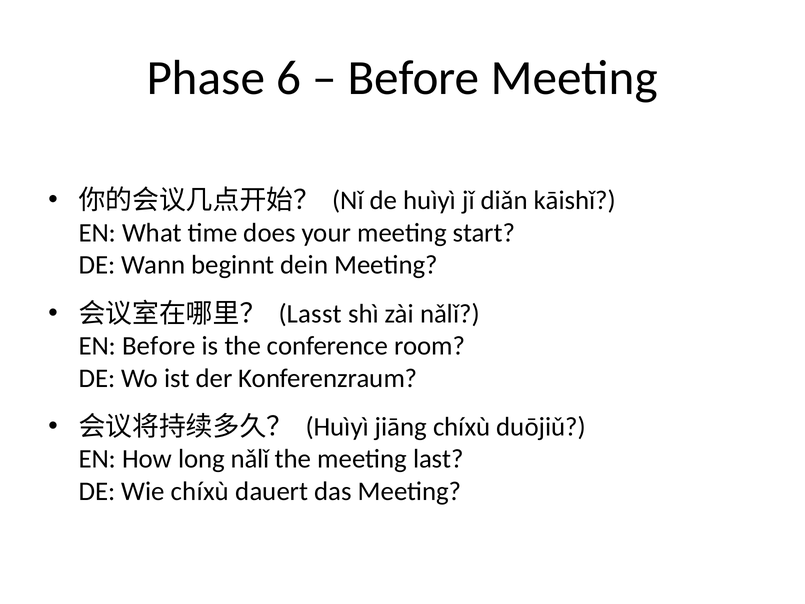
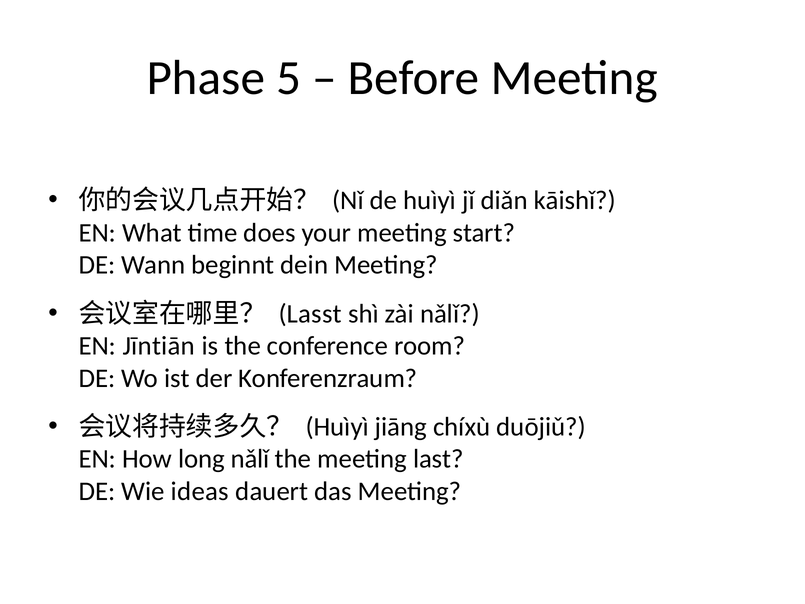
6: 6 -> 5 (289, 78)
EN Before: Before -> Jīntiān (159, 346)
Wie chíxù: chíxù -> ideas (200, 491)
